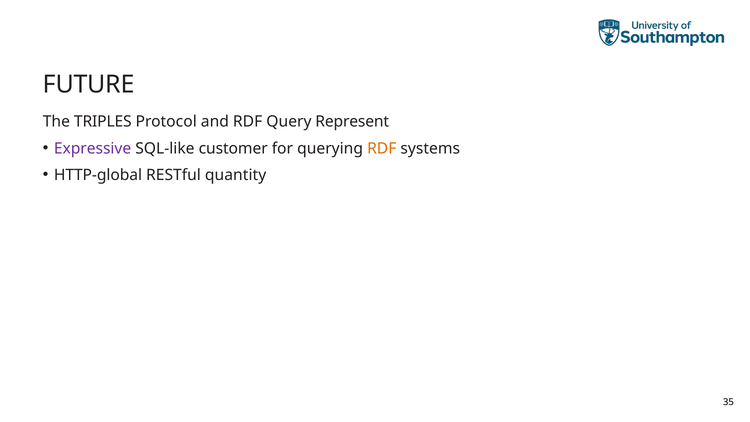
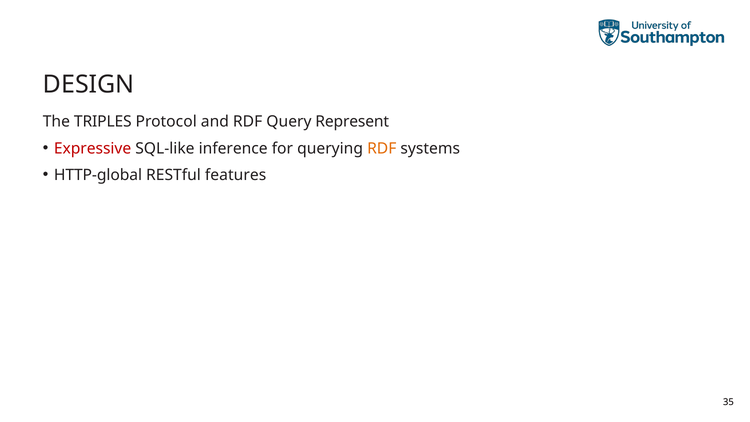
FUTURE: FUTURE -> DESIGN (89, 84)
Expressive colour: purple -> red (93, 148)
customer: customer -> inference (233, 148)
quantity: quantity -> features (236, 175)
